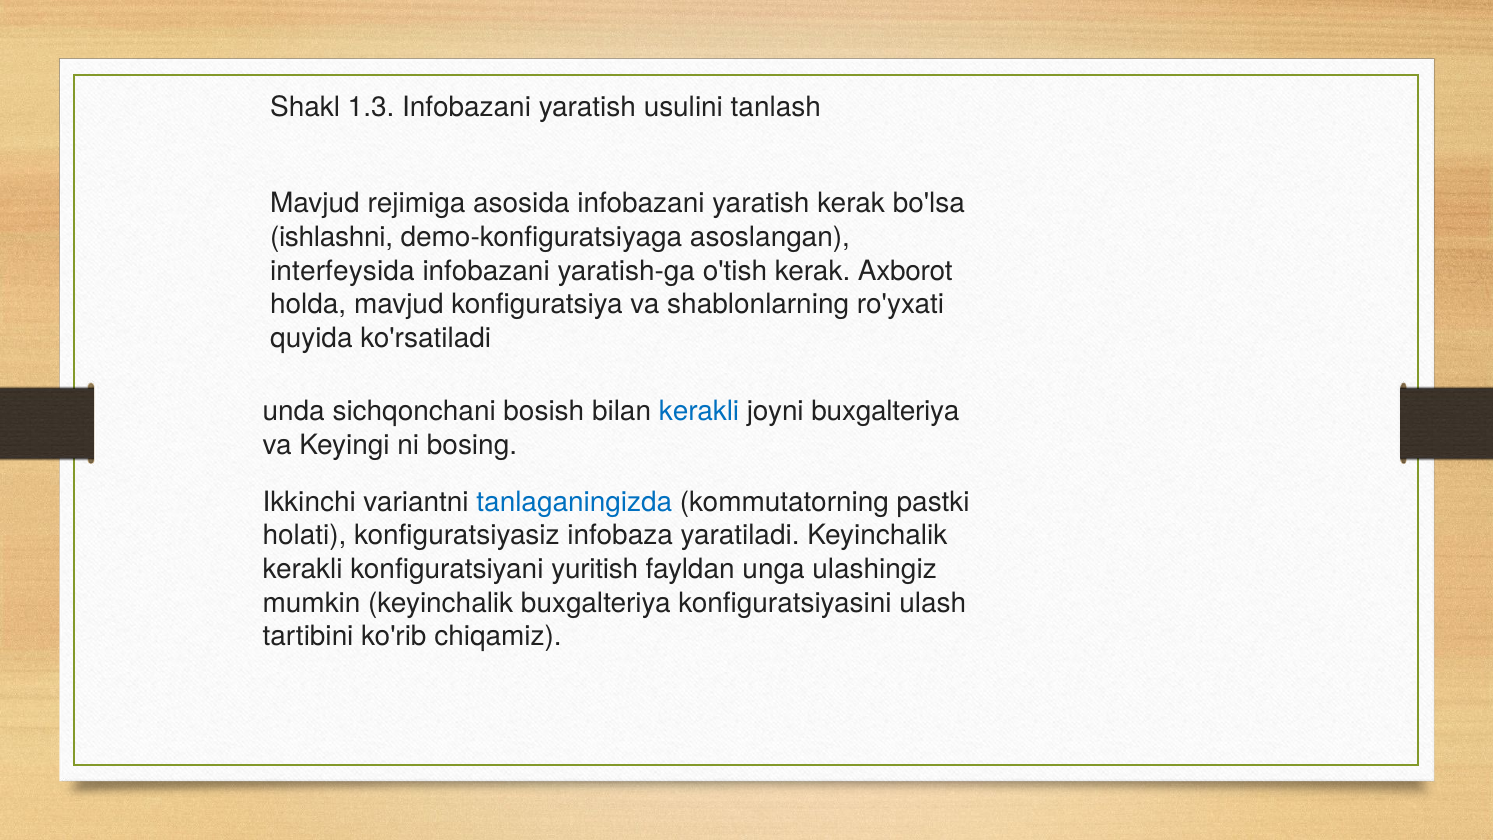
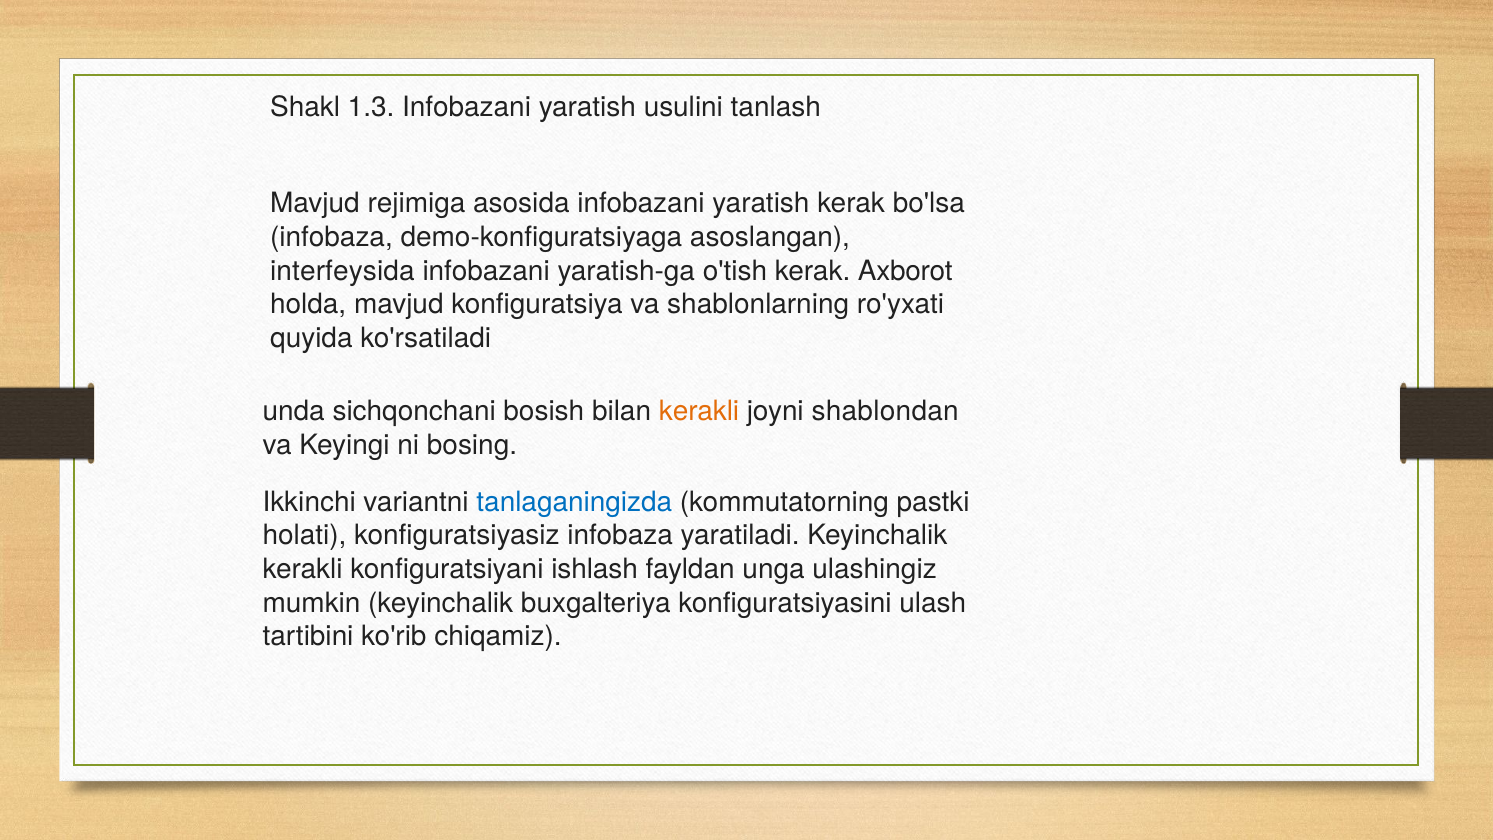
ishlashni: ishlashni -> infobaza (331, 237)
kerakli colour: blue -> orange (699, 411)
joyni buxgalteriya: buxgalteriya -> shablondan (885, 411)
yuritish: yuritish -> ishlash (595, 569)
